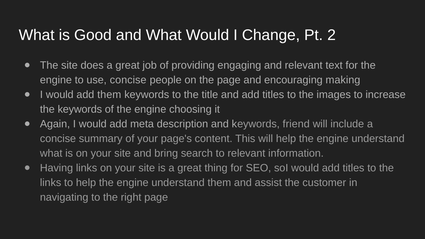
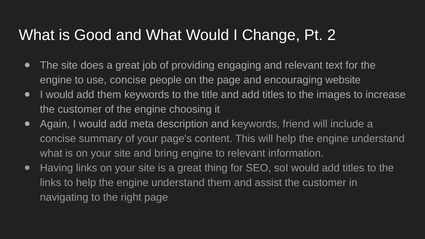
making: making -> website (343, 80)
keywords: keywords -> customer (80, 109)
bring search: search -> engine (197, 153)
